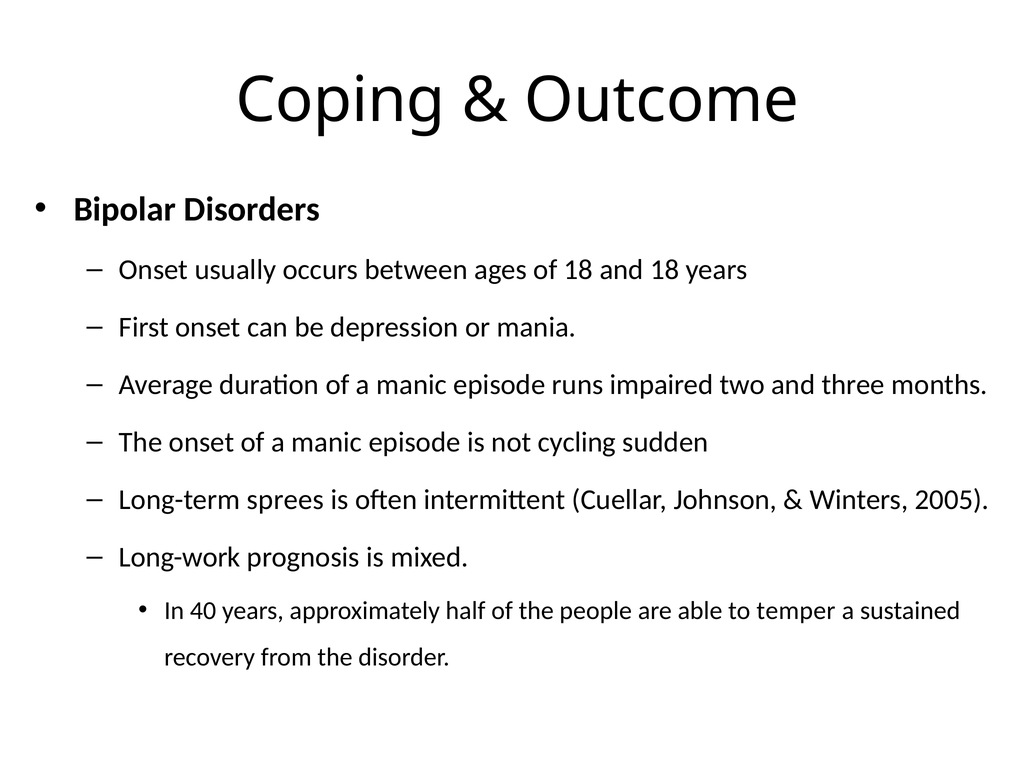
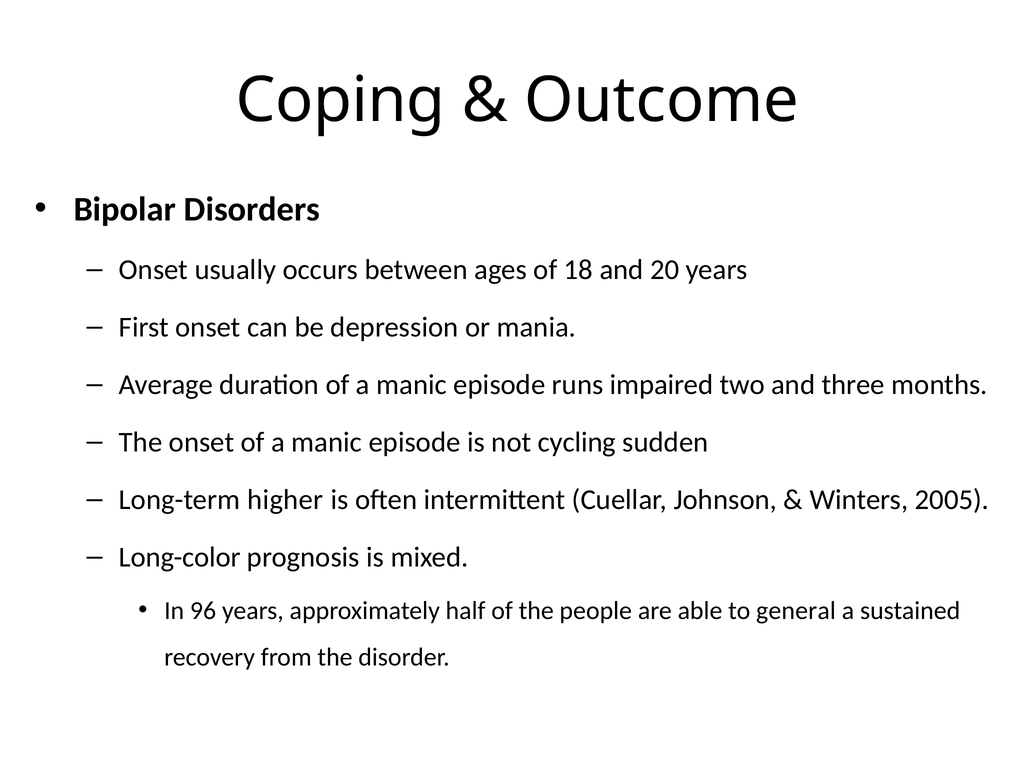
and 18: 18 -> 20 (665, 270)
sprees: sprees -> higher (285, 500)
Long-work: Long-work -> Long-color (180, 557)
40: 40 -> 96 (203, 611)
temper: temper -> general (796, 611)
